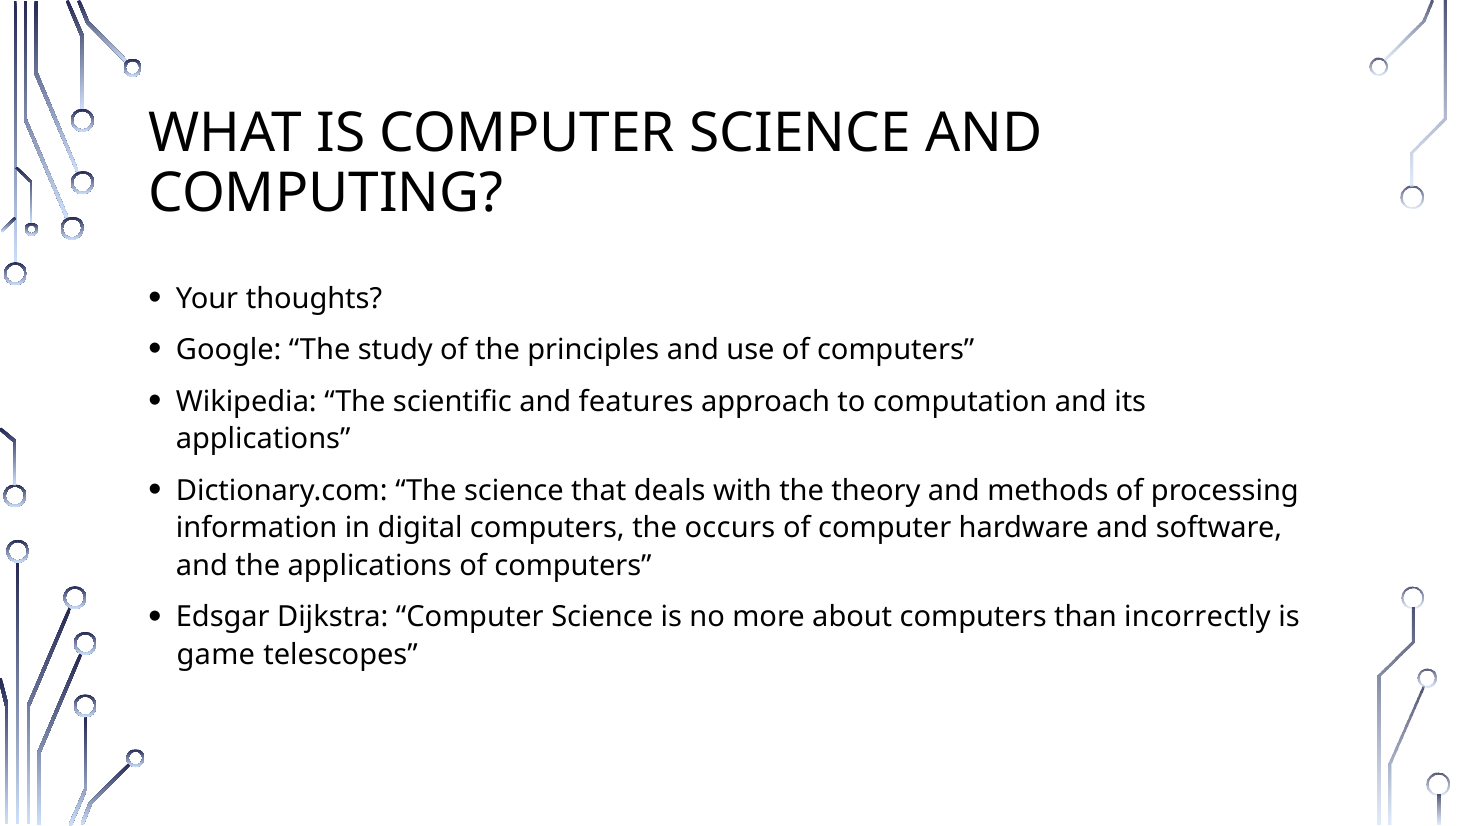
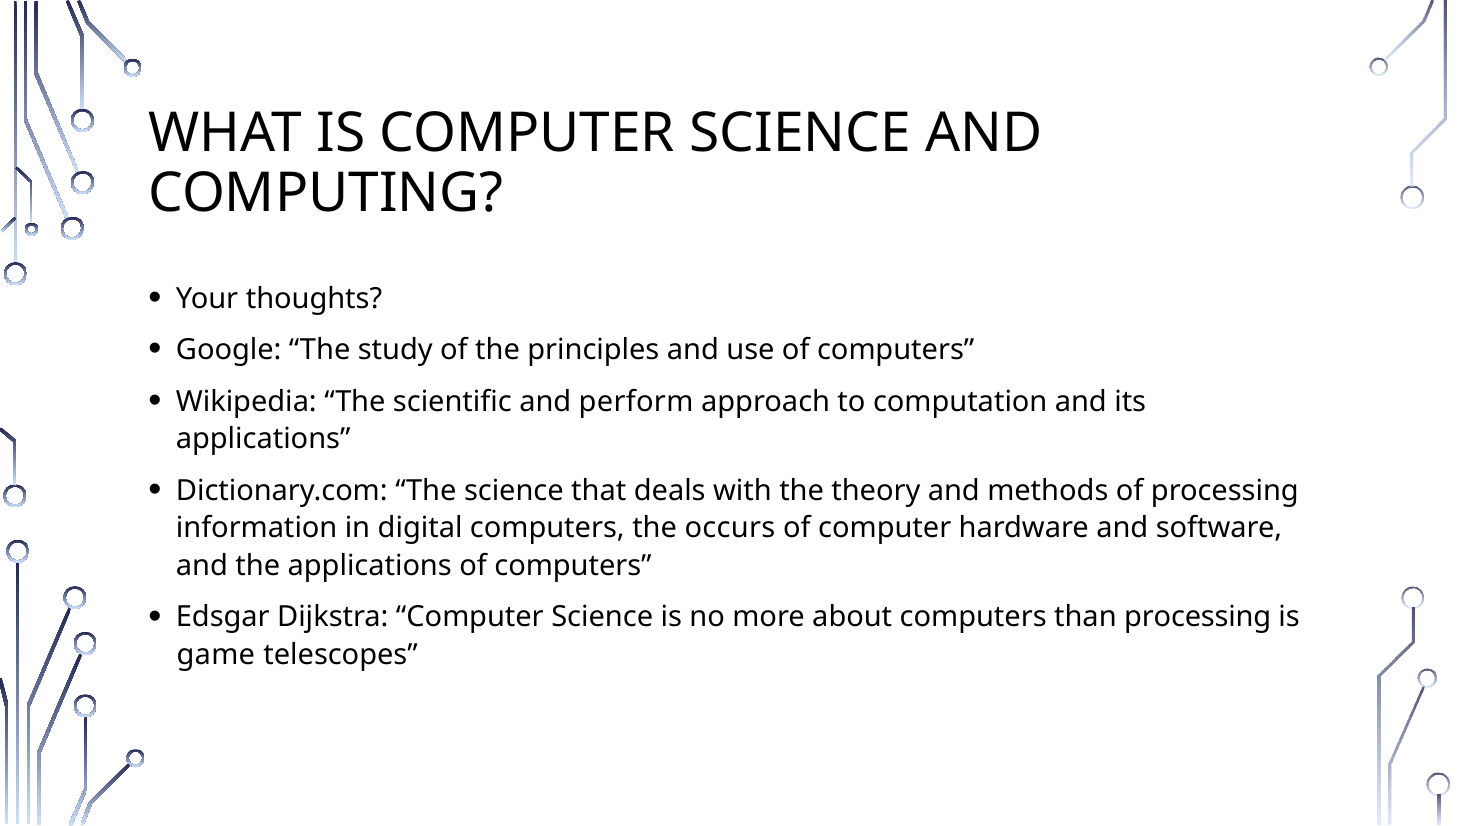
features: features -> perform (636, 401)
than incorrectly: incorrectly -> processing (1198, 617)
